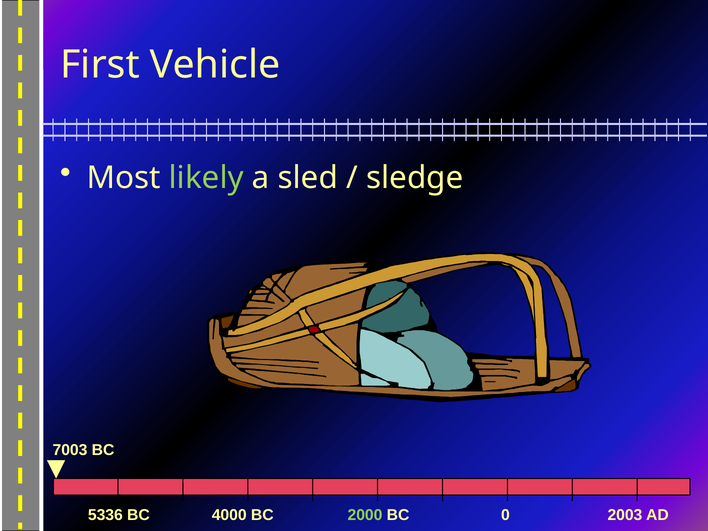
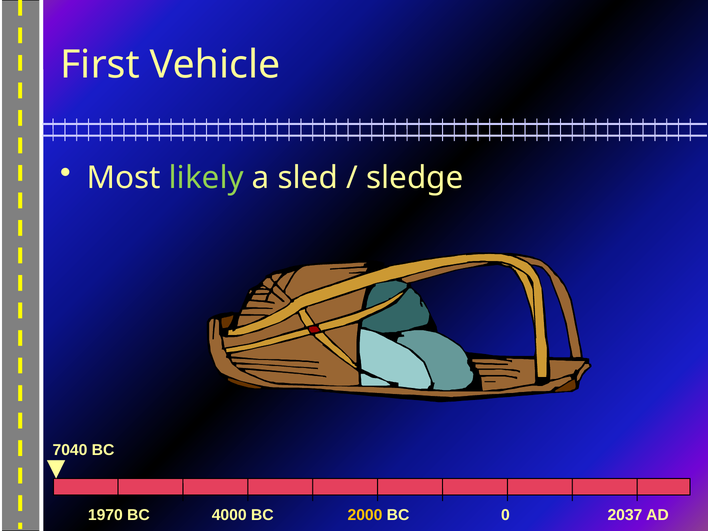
7003: 7003 -> 7040 (70, 450)
5336: 5336 -> 1970 (105, 515)
2000 colour: light green -> yellow (365, 515)
2003: 2003 -> 2037 (625, 515)
